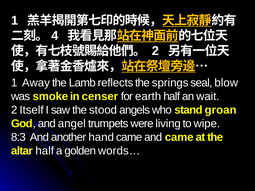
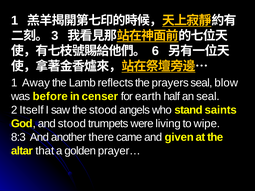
4: 4 -> 3 (55, 36)
2: 2 -> 6 (155, 51)
springs: springs -> prayers (170, 83)
smoke: smoke -> before (50, 97)
an wait: wait -> seal (208, 97)
groan: groan -> saints (221, 110)
and angel: angel -> stood (72, 124)
hand: hand -> there (101, 137)
and came: came -> given (179, 137)
altar half: half -> that (45, 151)
words…: words… -> prayer… (119, 151)
